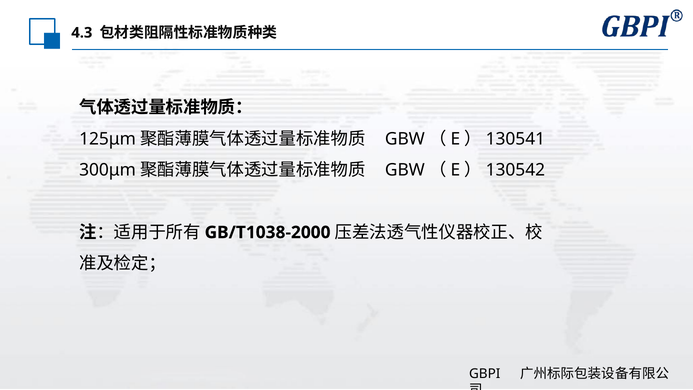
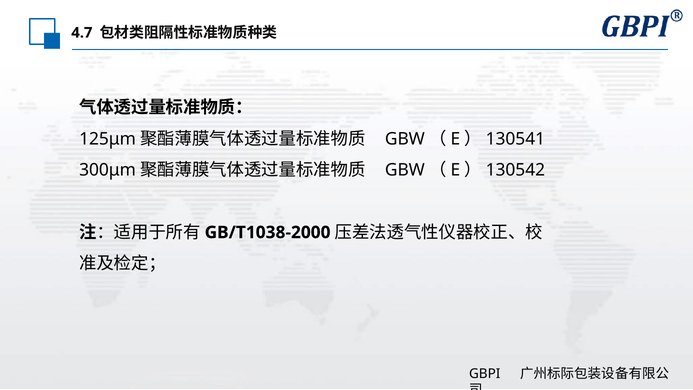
4.3: 4.3 -> 4.7 (82, 33)
